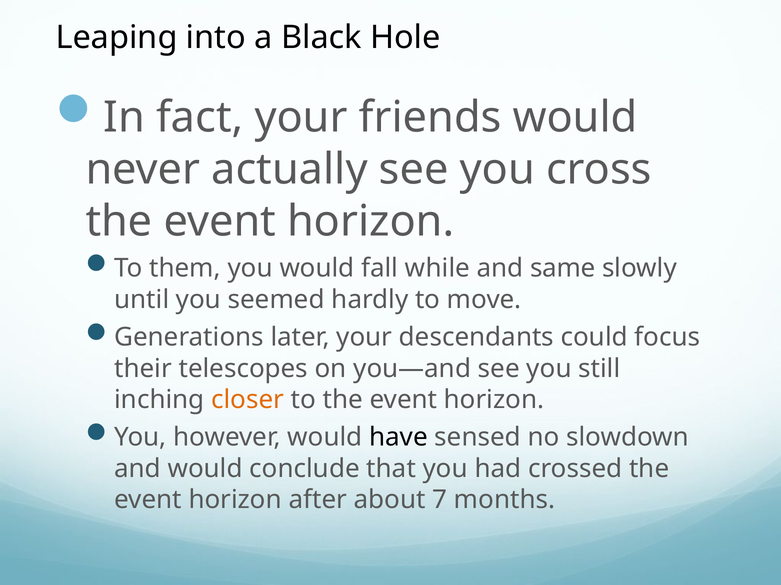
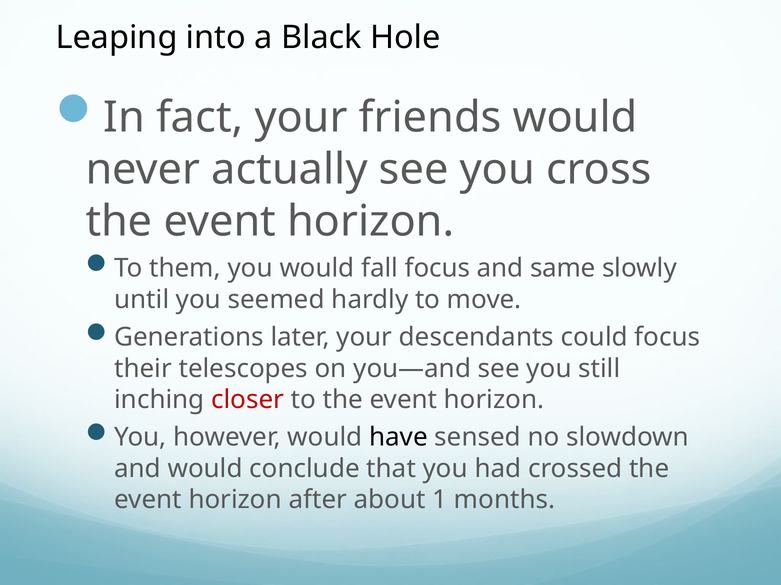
fall while: while -> focus (438, 269)
closer colour: orange -> red (248, 400)
7: 7 -> 1 (440, 500)
